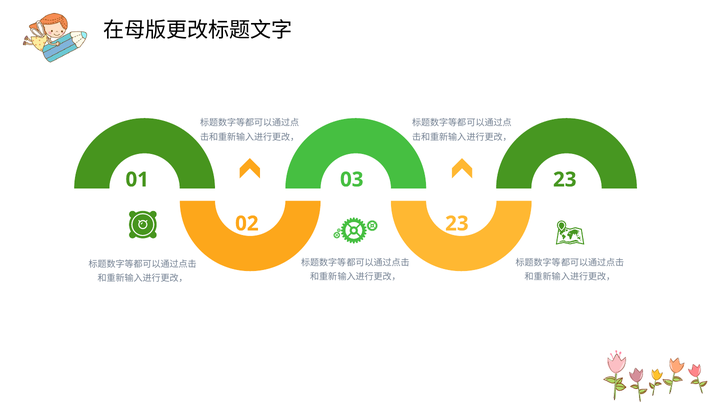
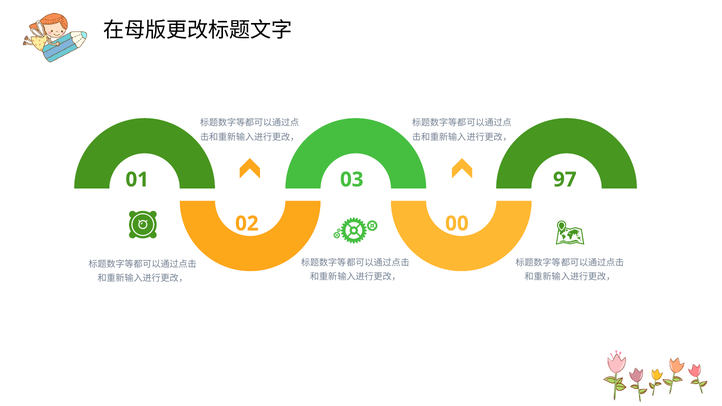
03 23: 23 -> 97 (565, 180)
02 23: 23 -> 00 (457, 224)
